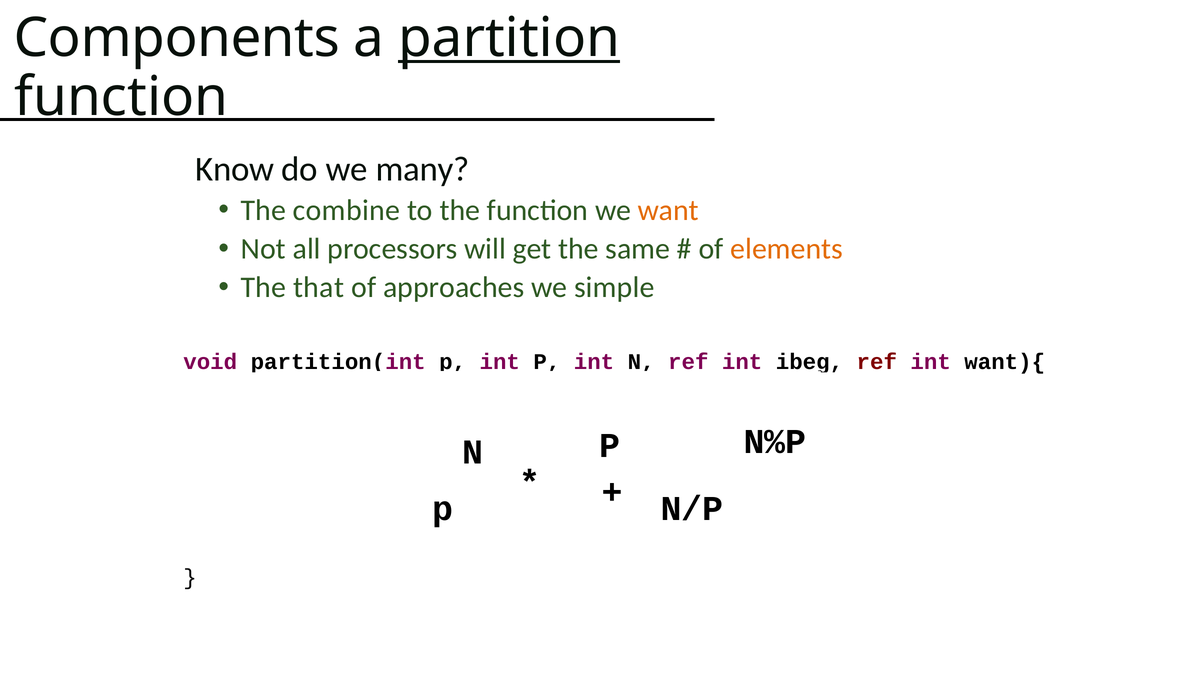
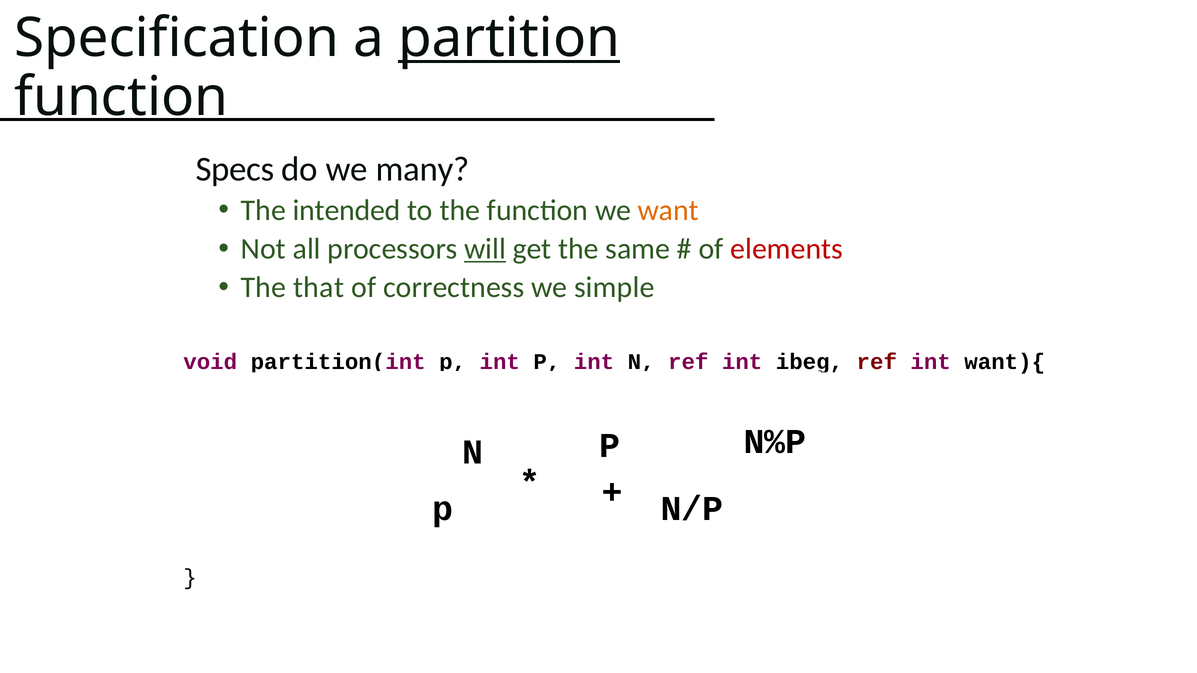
Components: Components -> Specification (177, 38)
Know: Know -> Specs (235, 169)
combine: combine -> intended (347, 210)
will underline: none -> present (485, 249)
elements colour: orange -> red (787, 249)
approaches: approaches -> correctness (454, 287)
